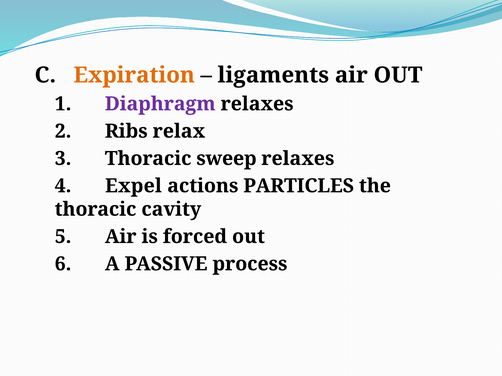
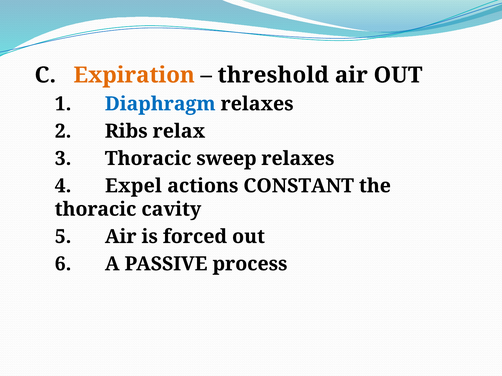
ligaments: ligaments -> threshold (273, 75)
Diaphragm colour: purple -> blue (160, 104)
PARTICLES: PARTICLES -> CONSTANT (299, 186)
